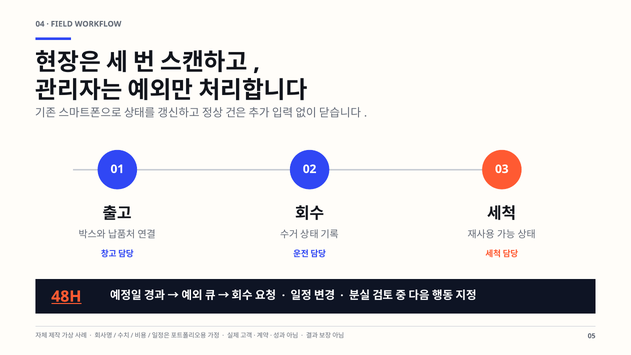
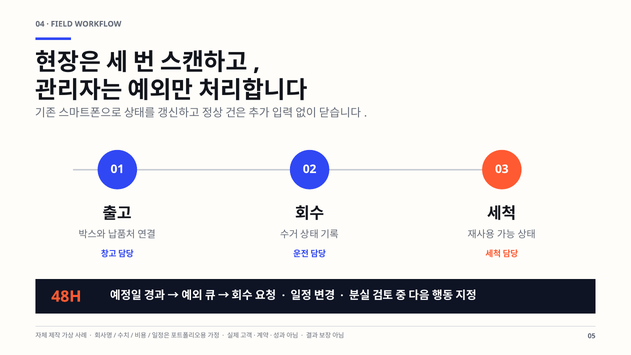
48H underline: present -> none (66, 296)
